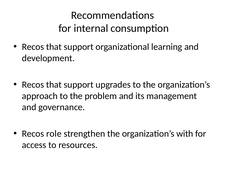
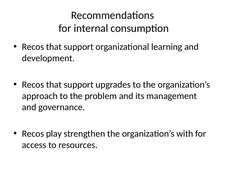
role: role -> play (54, 134)
